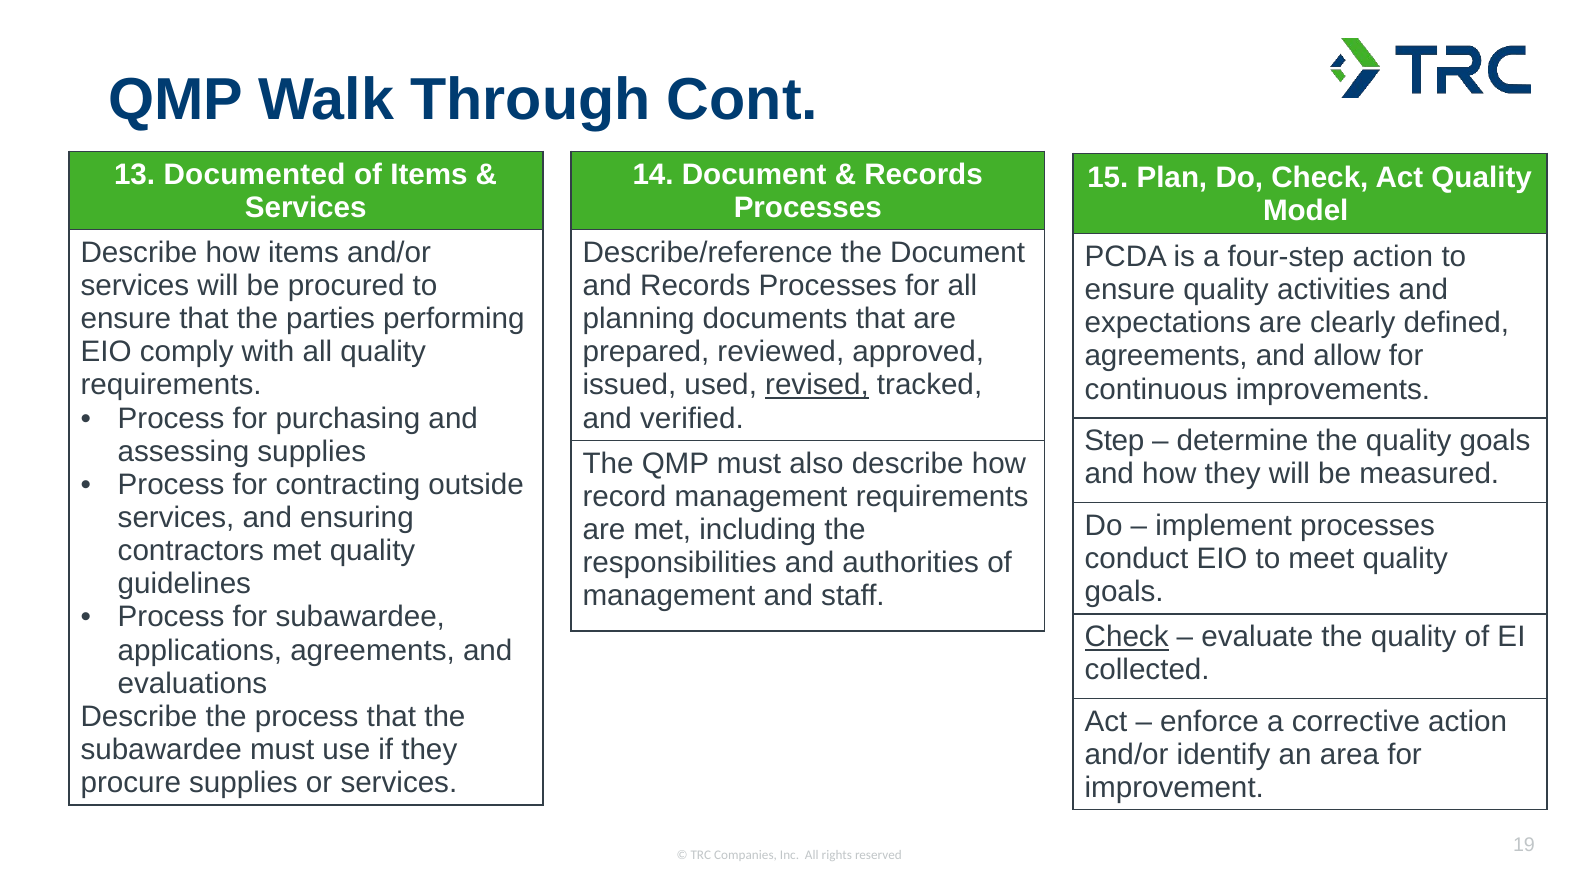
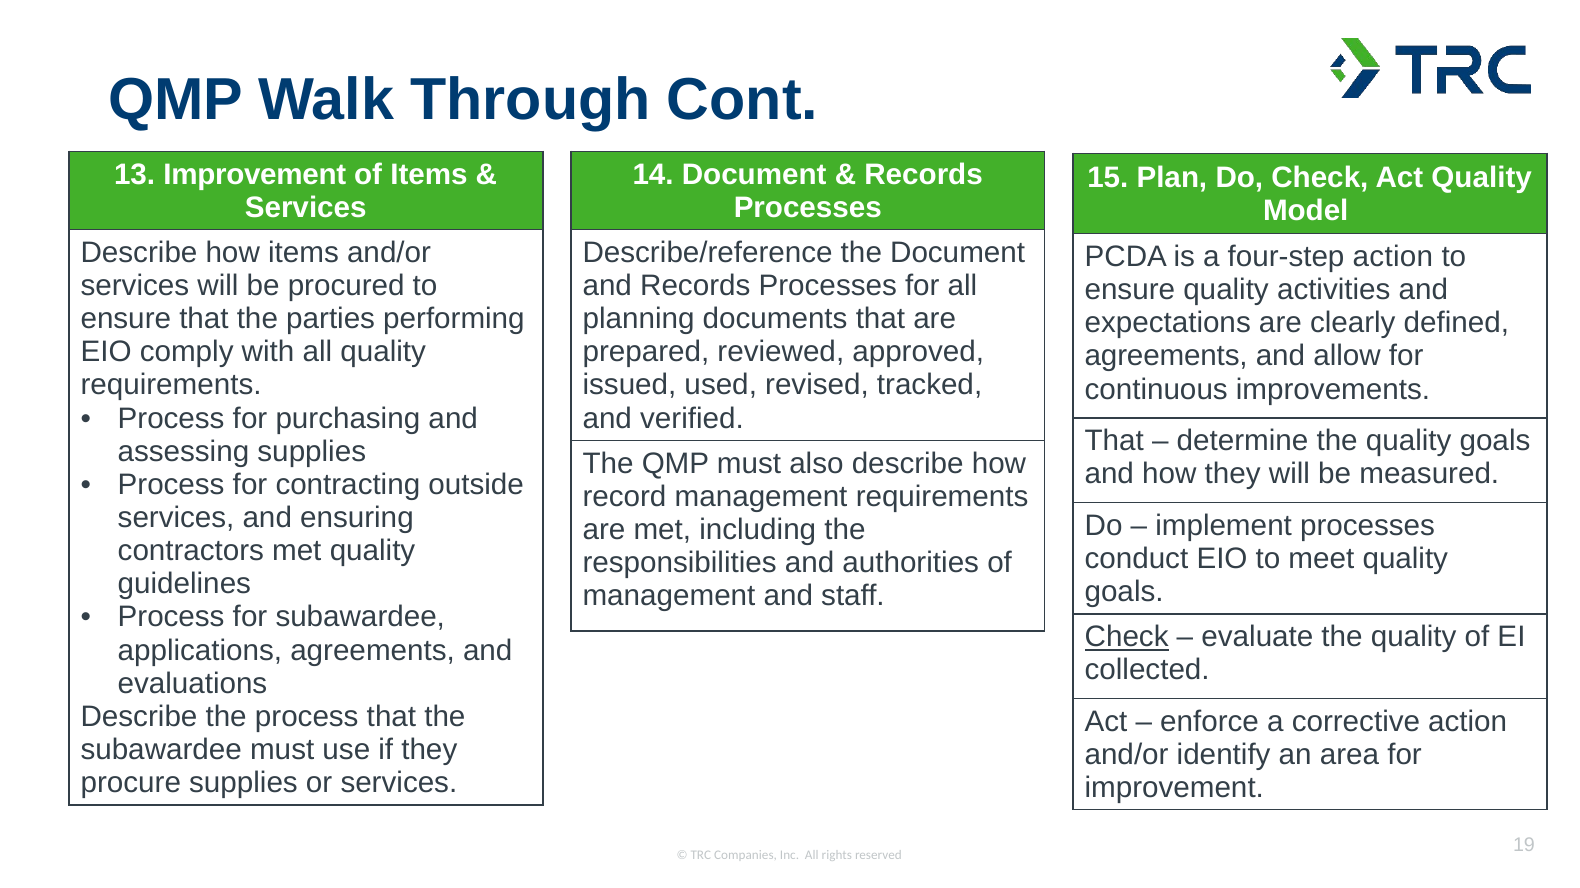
13 Documented: Documented -> Improvement (255, 175)
revised underline: present -> none (817, 386)
Step: Step -> That (1114, 441)
